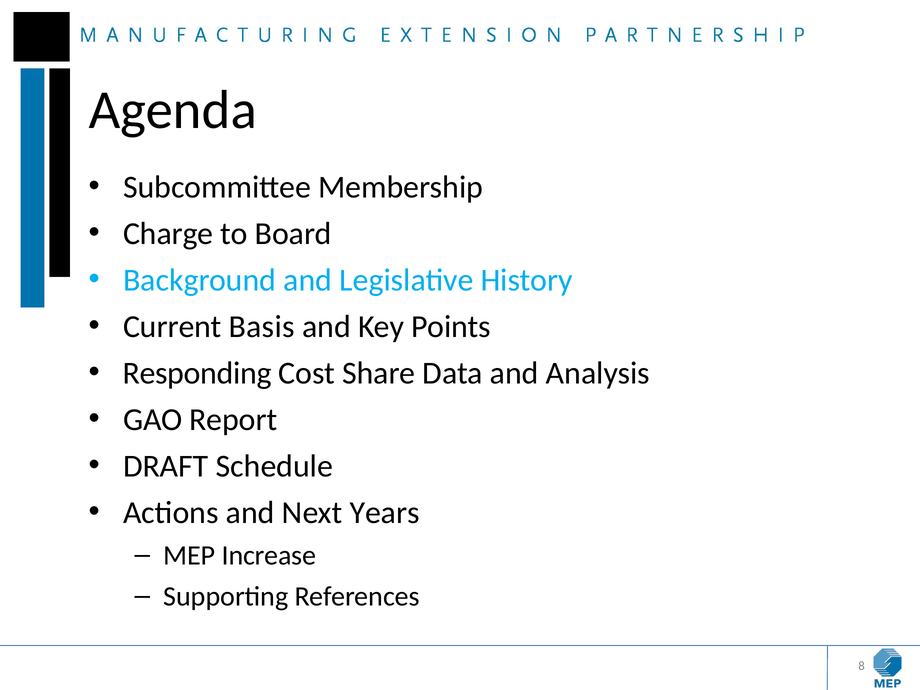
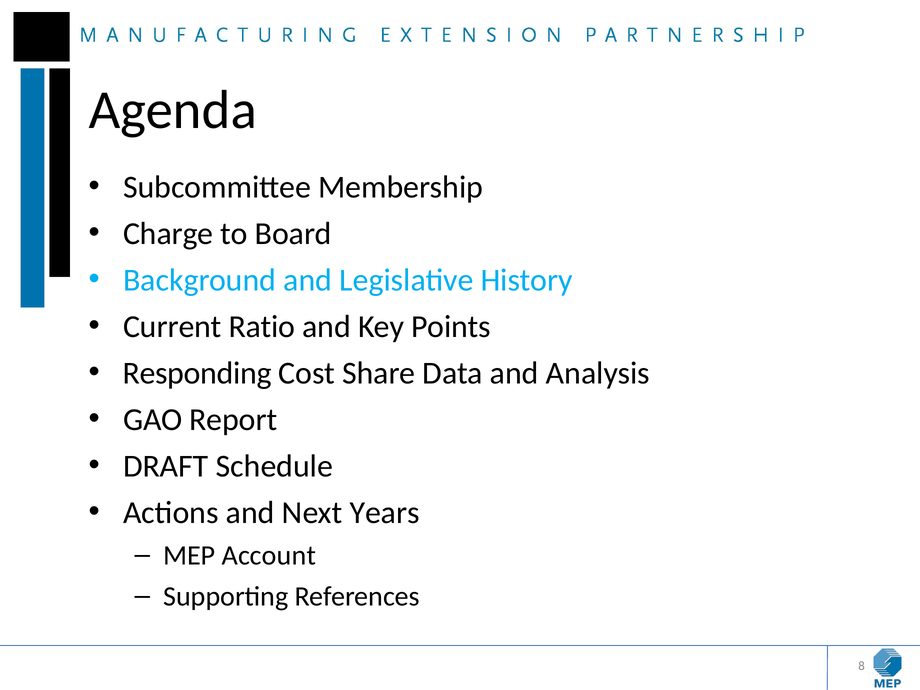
Basis: Basis -> Ratio (262, 327)
Increase: Increase -> Account (269, 555)
